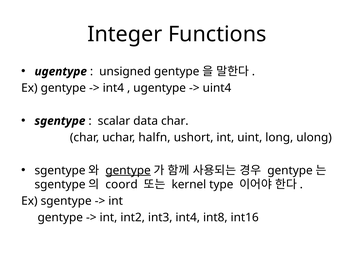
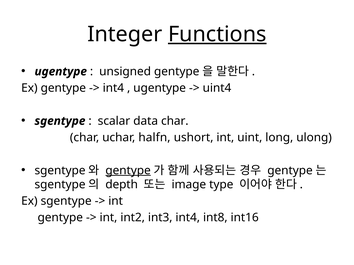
Functions underline: none -> present (217, 34)
coord: coord -> depth (122, 185)
kernel: kernel -> image (189, 185)
